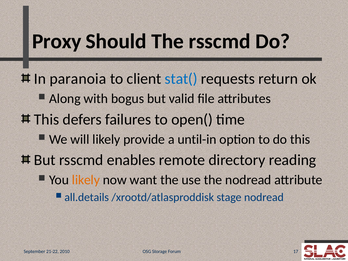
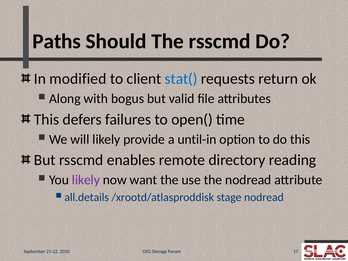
Proxy: Proxy -> Paths (57, 41)
paranoia: paranoia -> modified (78, 79)
likely colour: orange -> purple (86, 180)
